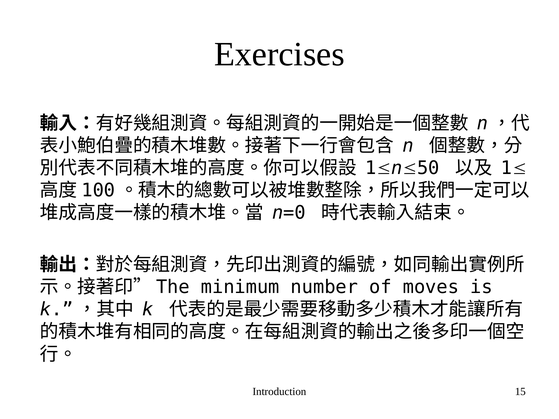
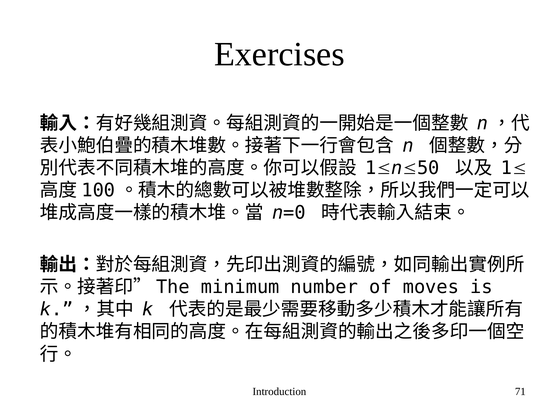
15: 15 -> 71 (520, 392)
